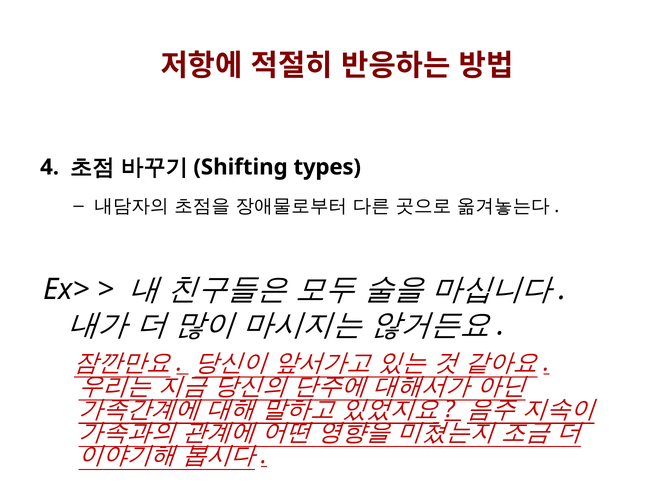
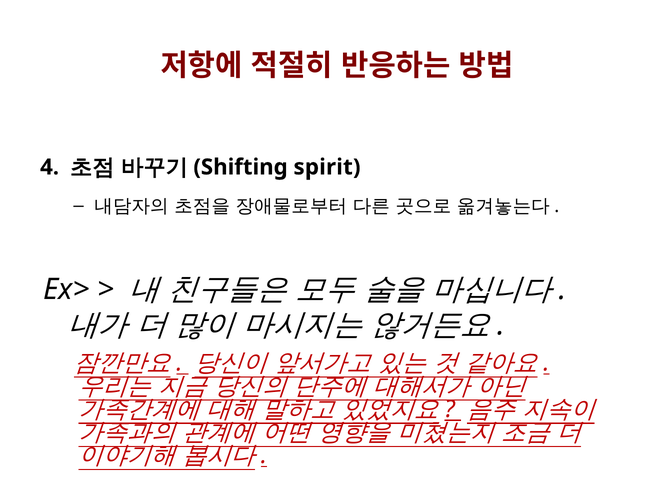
types: types -> spirit (327, 167)
